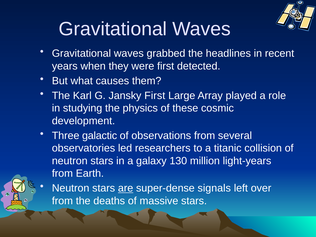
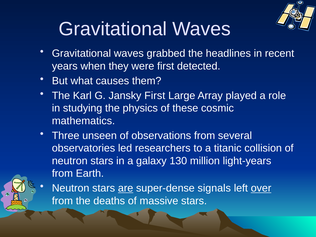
development: development -> mathematics (83, 121)
galactic: galactic -> unseen (100, 136)
over underline: none -> present (261, 188)
